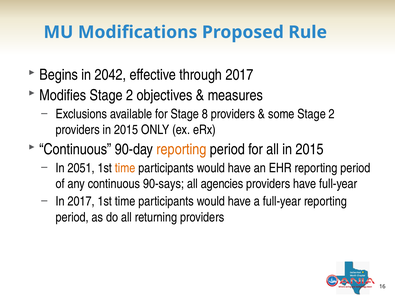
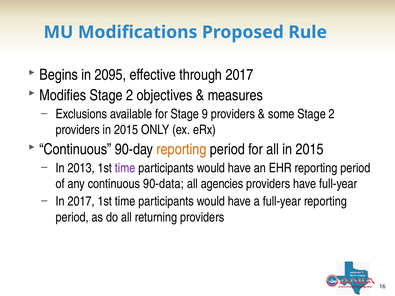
2042: 2042 -> 2095 (110, 75)
8: 8 -> 9 (205, 114)
2051: 2051 -> 2013 (81, 168)
time colour: orange -> purple (125, 168)
90-says: 90-says -> 90-data (163, 184)
